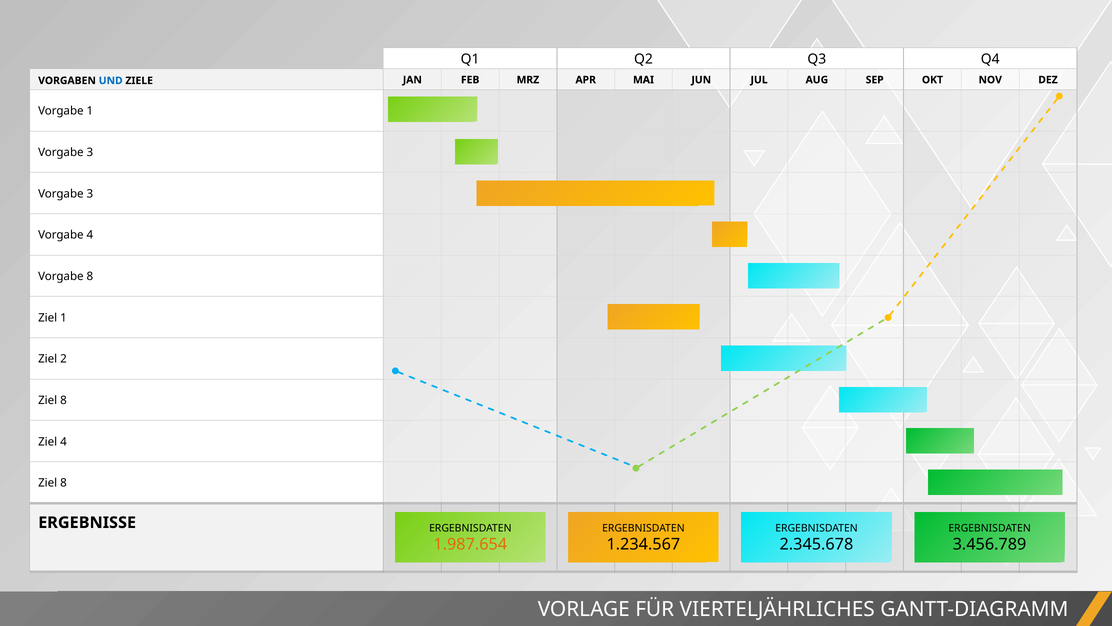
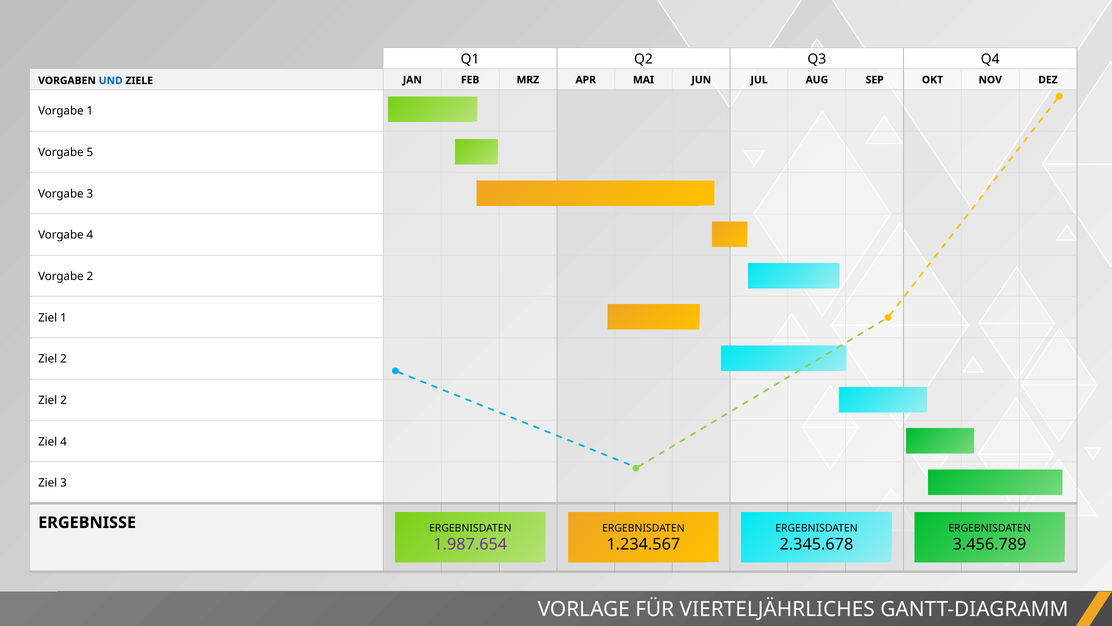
3: 3 -> 5 (90, 152)
Vorgabe 8: 8 -> 2 (90, 276)
8: 8 -> 2 (63, 400)
8: 8 -> 3 (63, 483)
1.987.654 colour: orange -> purple (470, 544)
